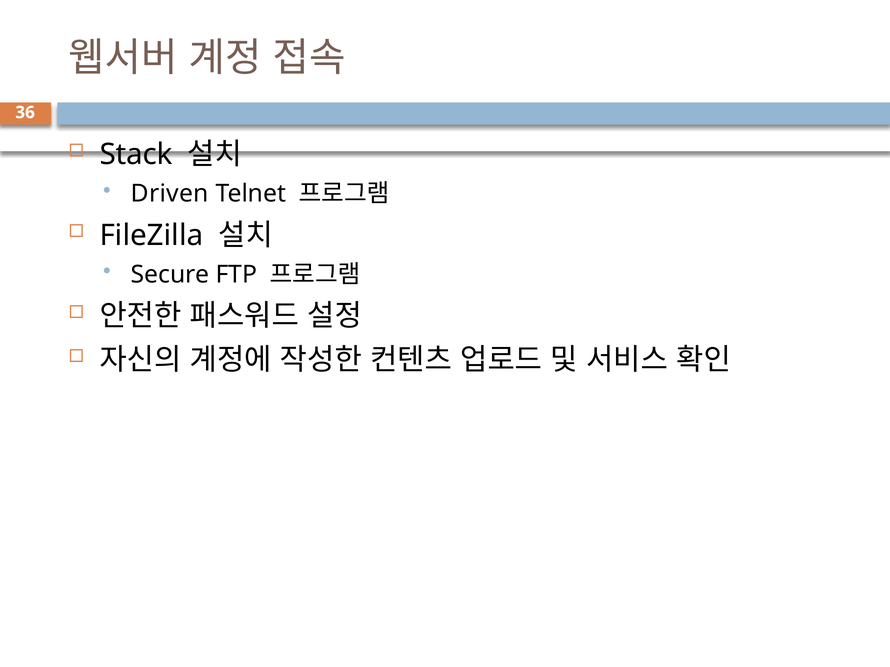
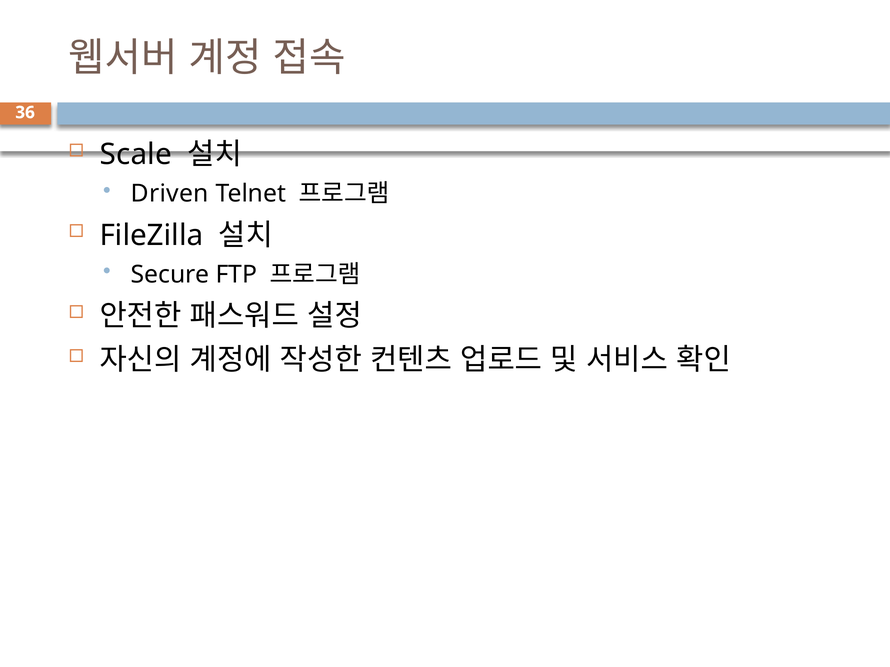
Stack: Stack -> Scale (136, 155)
